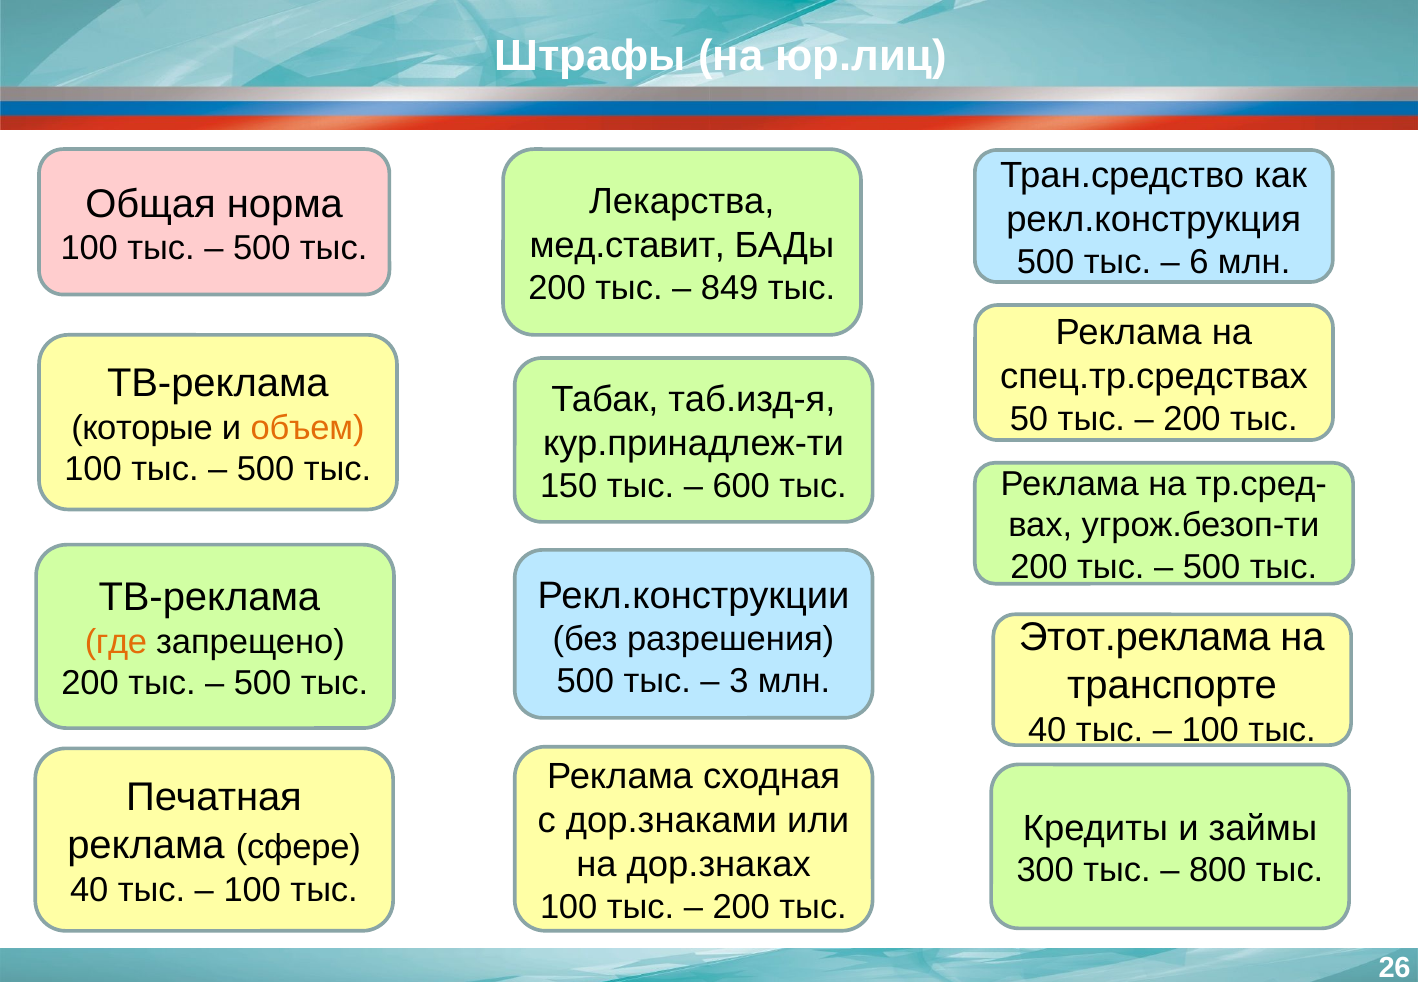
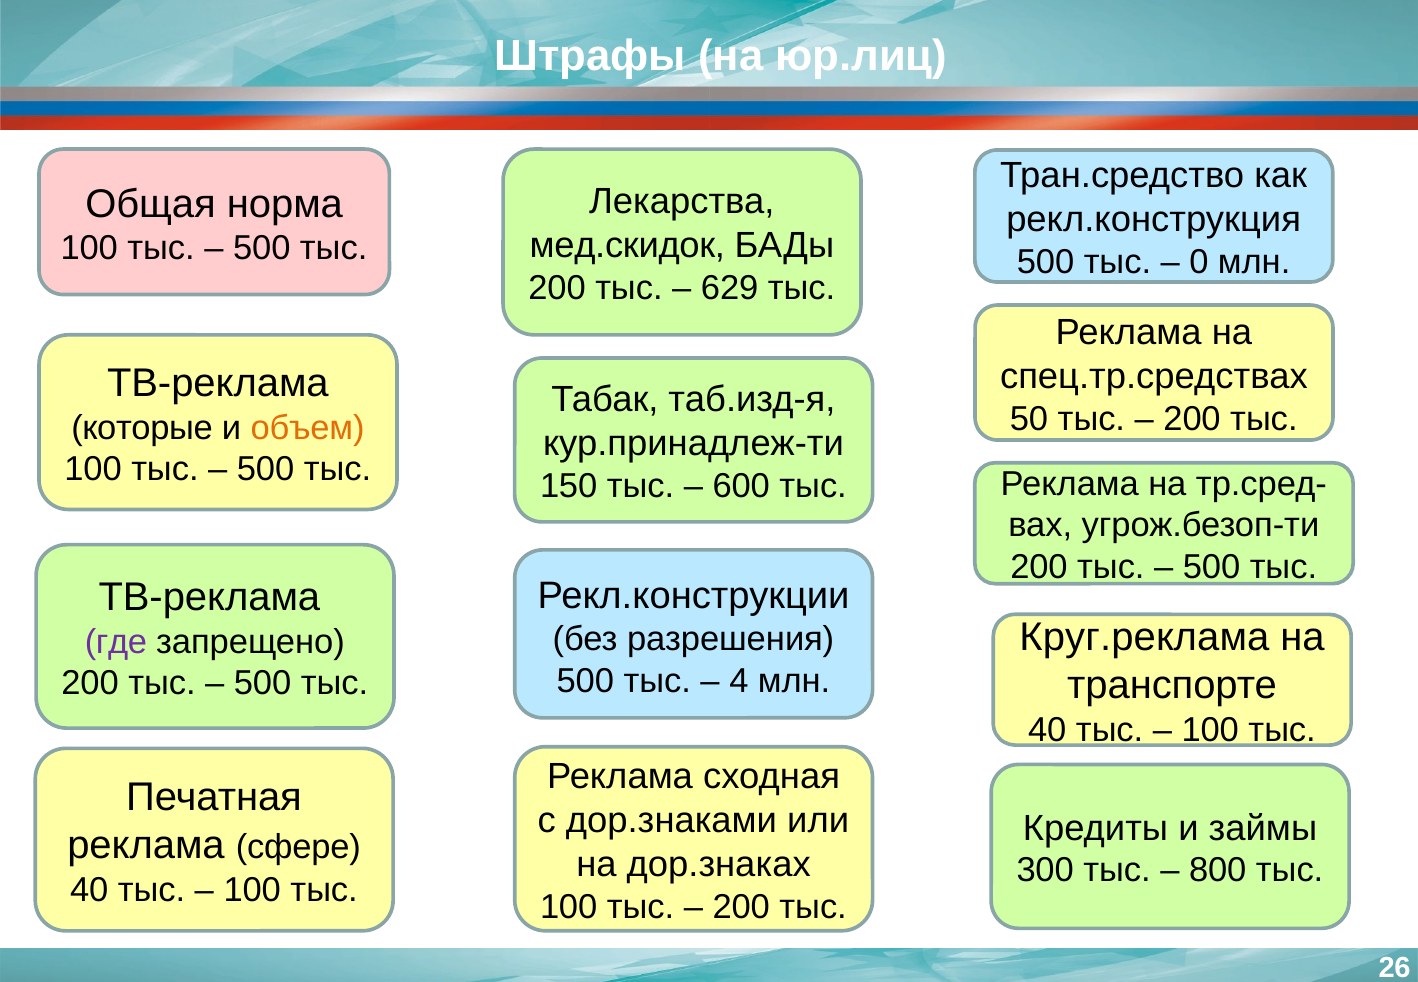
мед.ставит: мед.ставит -> мед.скидок (627, 246)
6: 6 -> 0 (1199, 262)
849: 849 -> 629 (730, 288)
Этот.реклама: Этот.реклама -> Круг.реклама (1144, 638)
где colour: orange -> purple (116, 642)
3: 3 -> 4 (739, 681)
